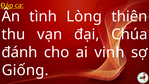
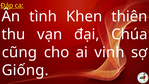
Lòng: Lòng -> Khen (84, 16)
đánh: đánh -> cũng (19, 52)
